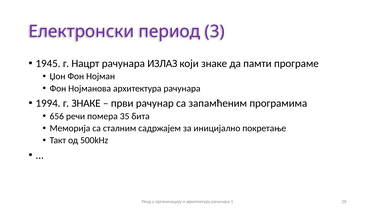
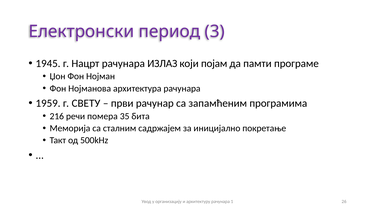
који знаке: знаке -> појам (214, 63)
1994: 1994 -> 1959 (48, 103)
г ЗНАКЕ: ЗНАКЕ -> СВЕТУ (86, 103)
656: 656 -> 216 (57, 116)
